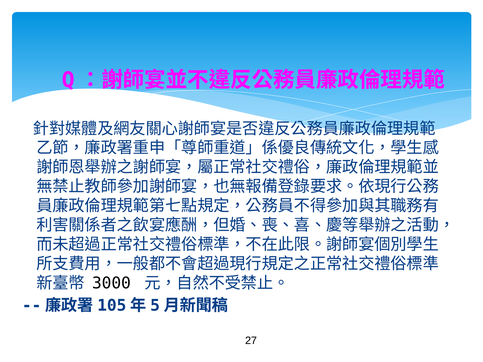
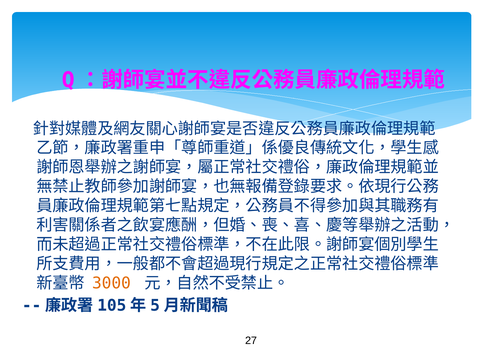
3000 colour: black -> orange (111, 283)
